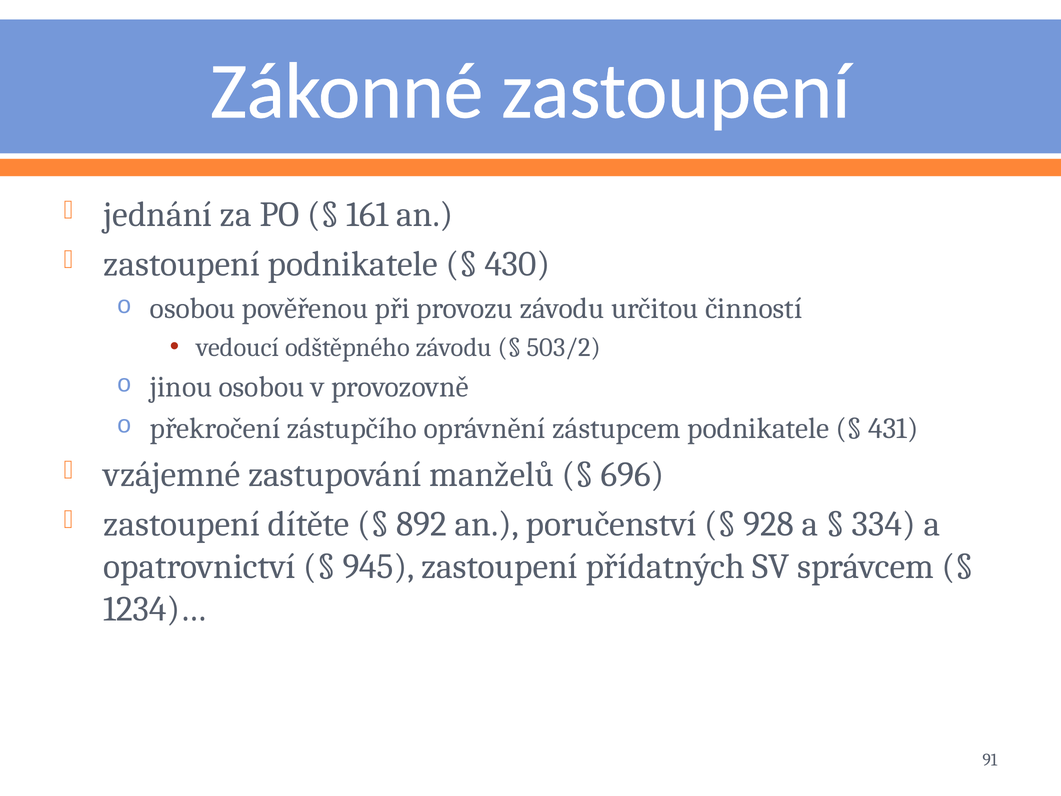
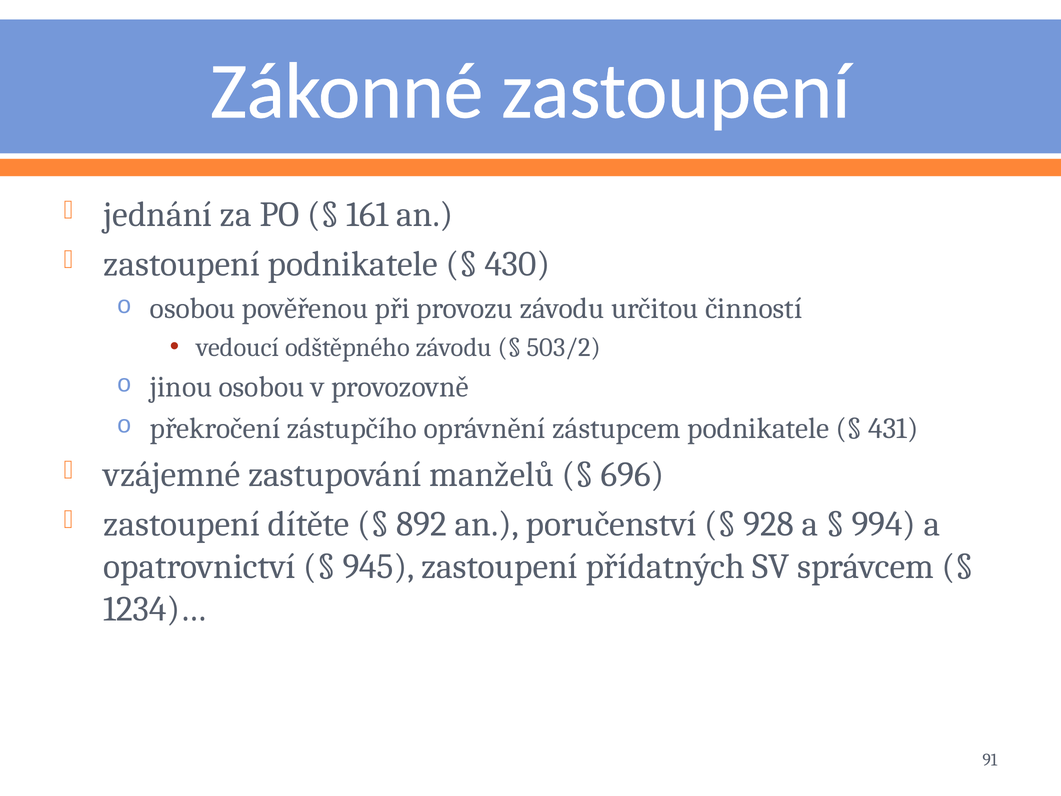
334: 334 -> 994 (884, 524)
